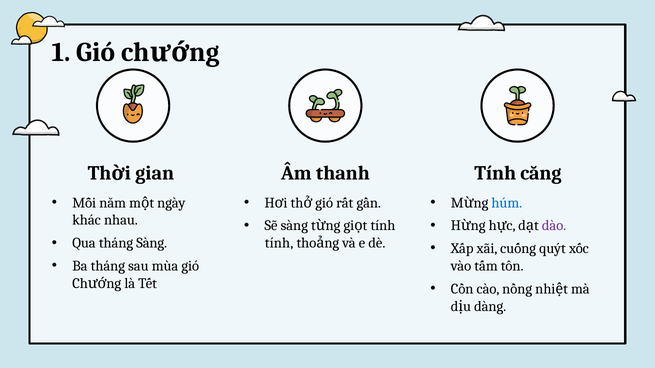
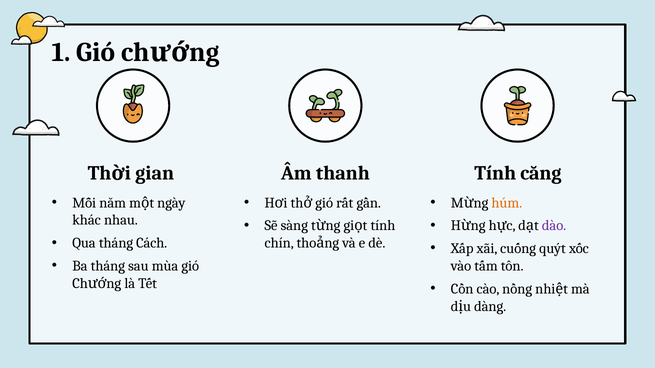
húm colour: blue -> orange (507, 203)
tháng Sàng: Sàng -> Cách (152, 243)
tính: tính -> chín (279, 243)
